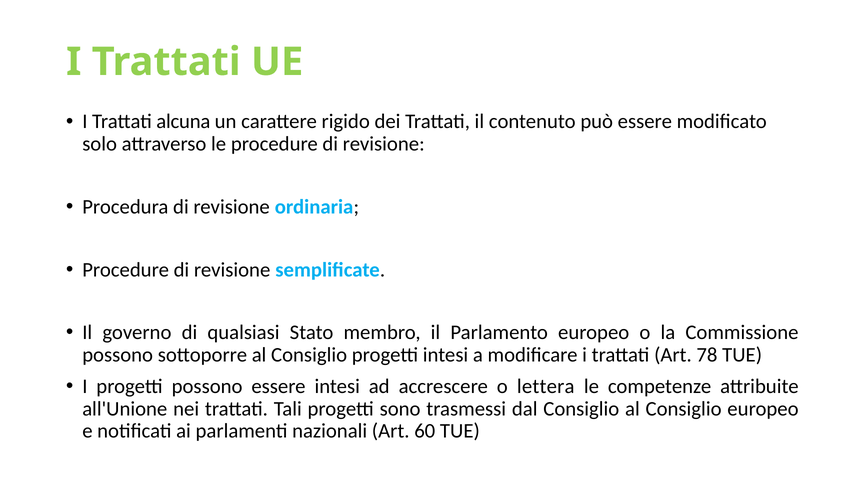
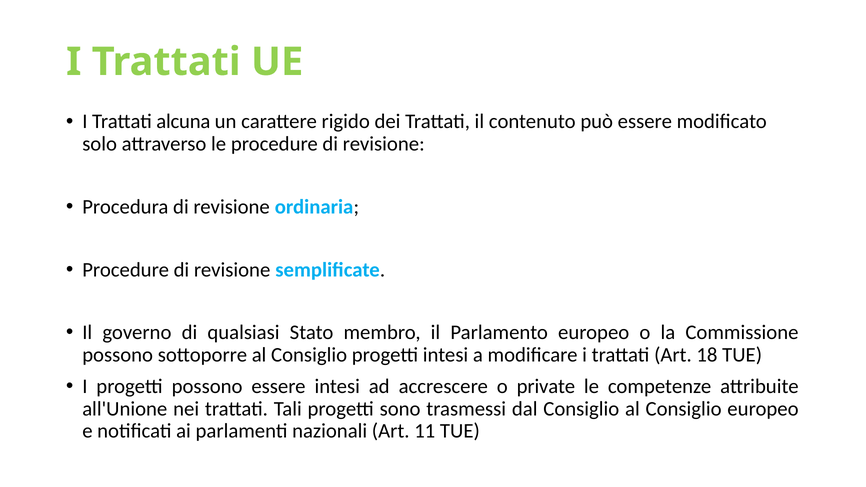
78: 78 -> 18 (707, 355)
lettera: lettera -> private (546, 386)
60: 60 -> 11 (425, 431)
